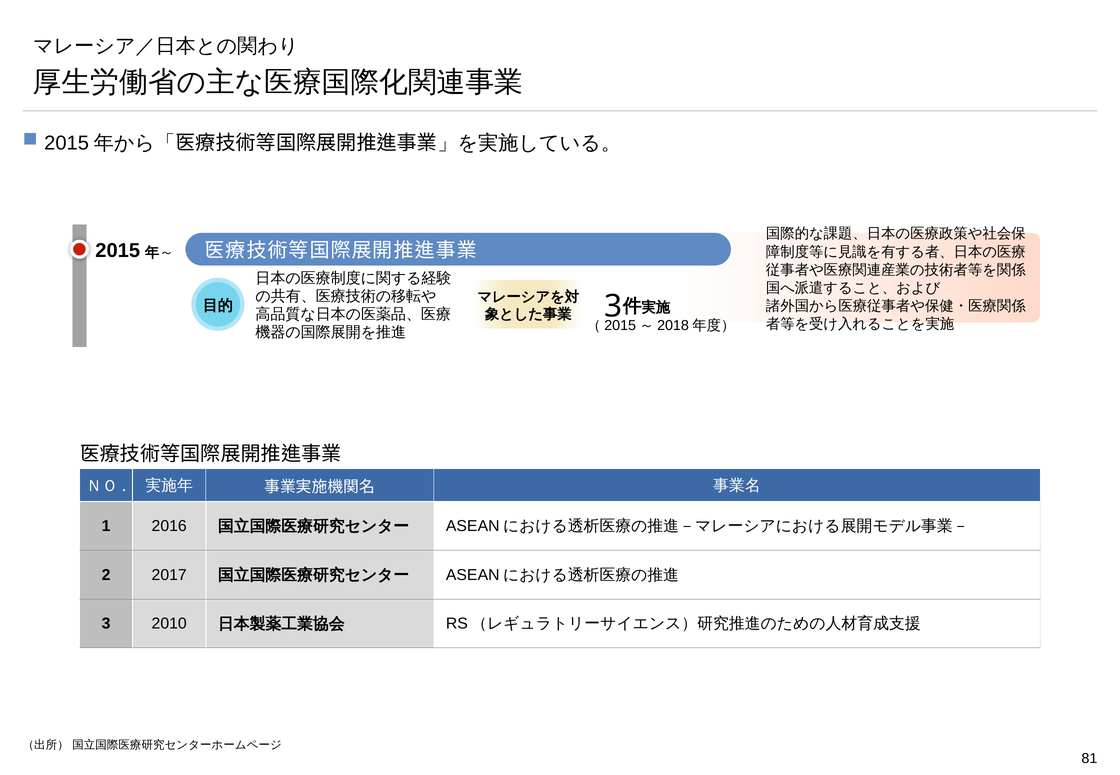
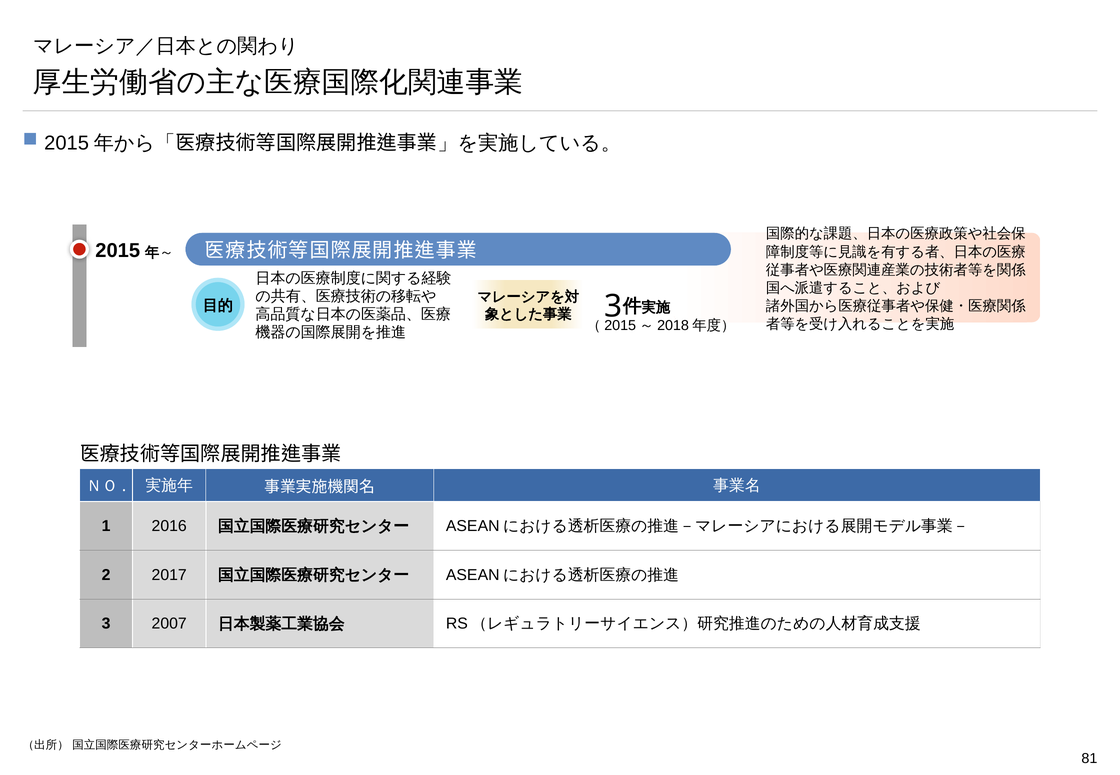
2010: 2010 -> 2007 (169, 624)
